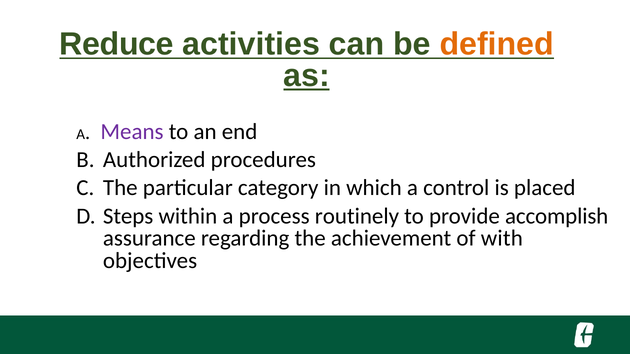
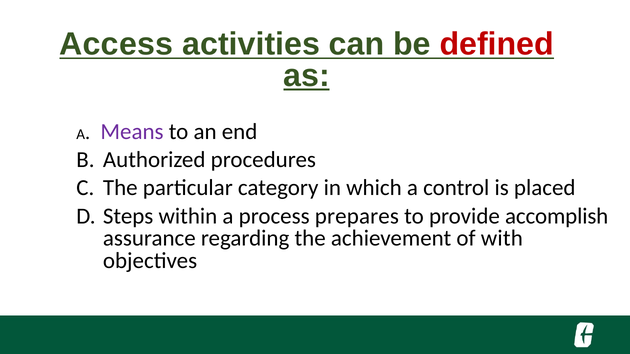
Reduce: Reduce -> Access (116, 44)
defined colour: orange -> red (497, 44)
routinely: routinely -> prepares (357, 216)
